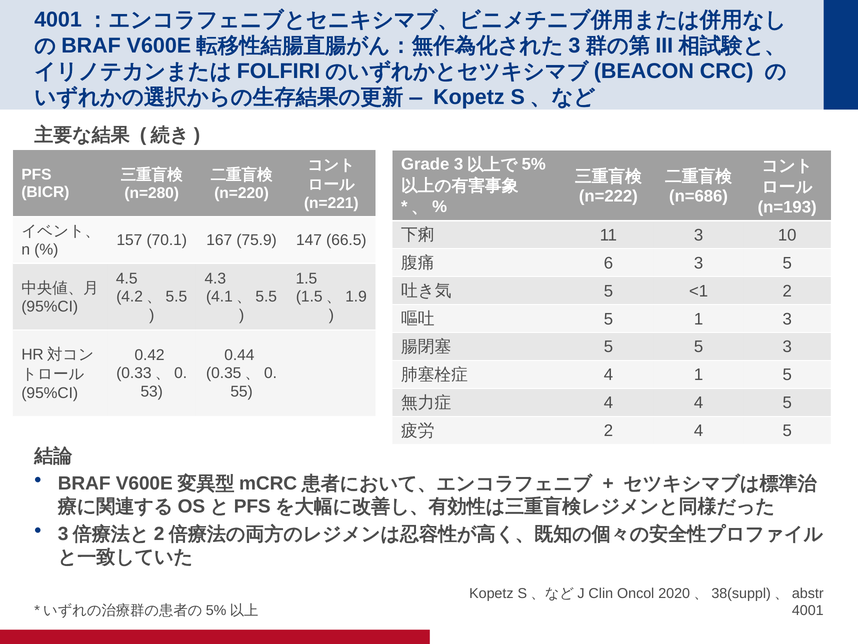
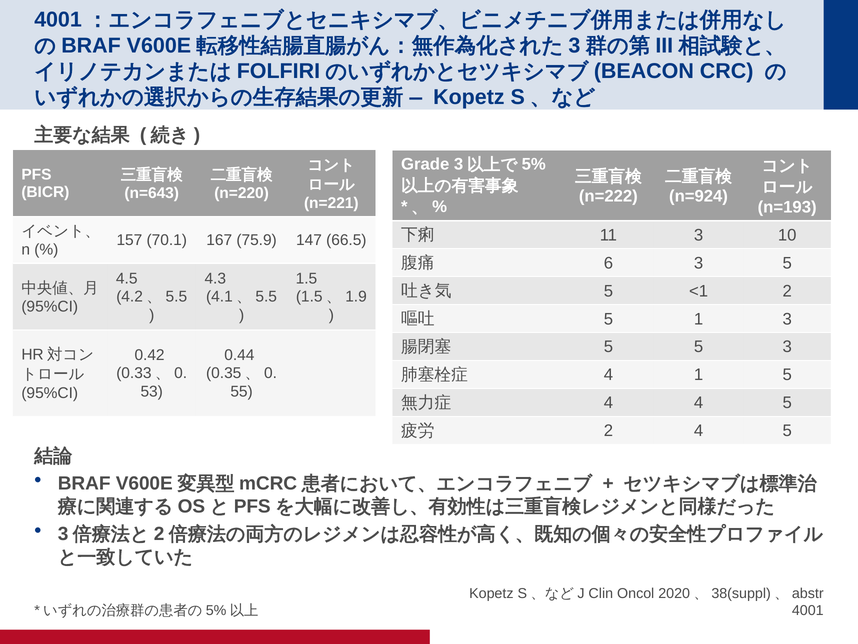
n=280: n=280 -> n=643 (152, 193)
n=686: n=686 -> n=924 (698, 196)
